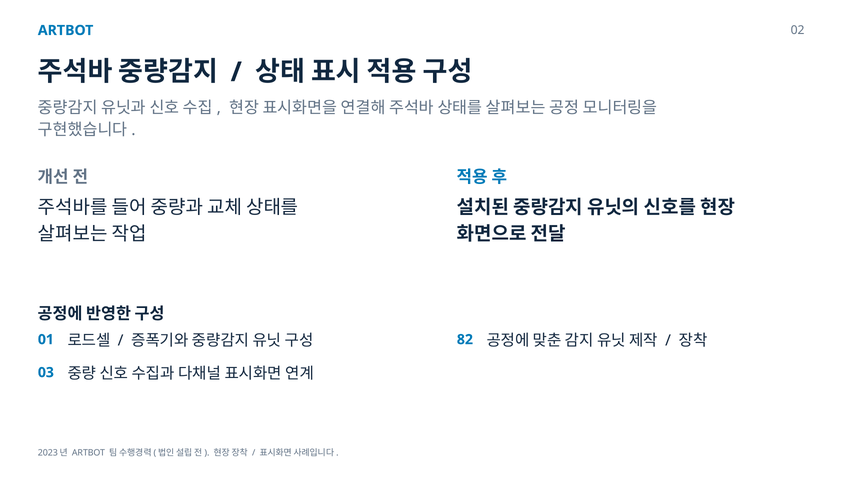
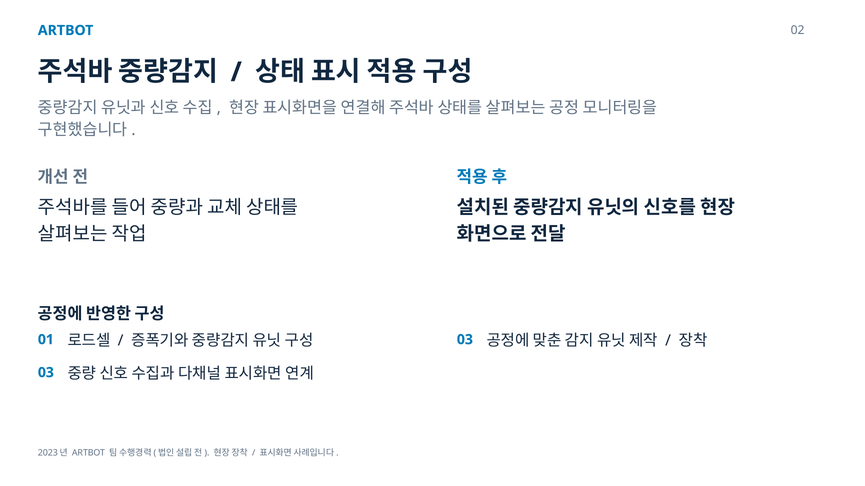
82: 82 -> 03 (465, 340)
